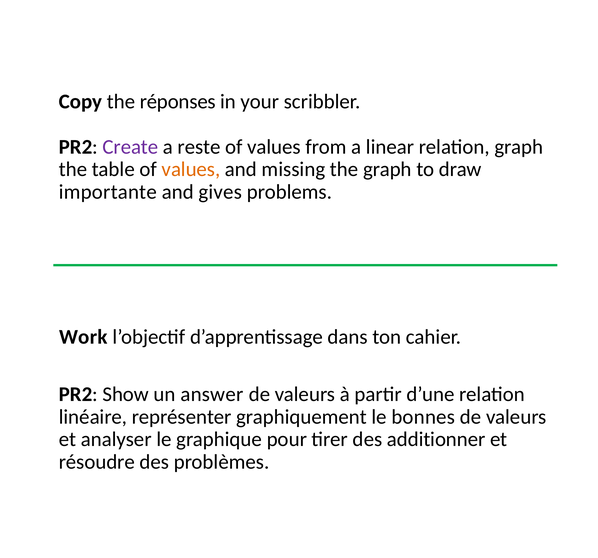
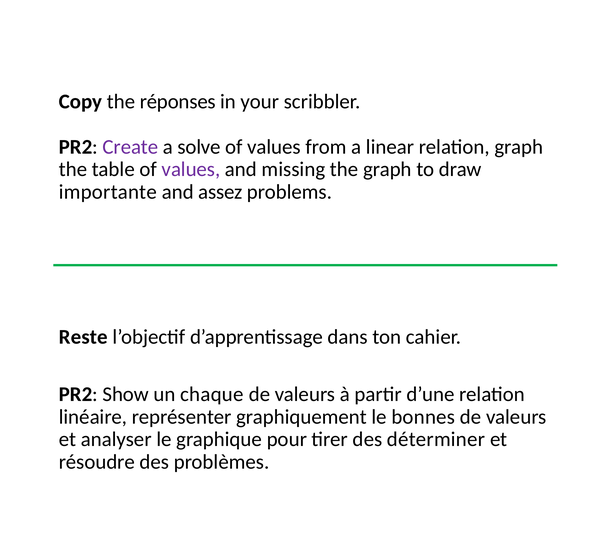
reste: reste -> solve (199, 147)
values colour: orange -> purple (191, 170)
gives: gives -> assez (220, 192)
Work: Work -> Reste (83, 337)
answer: answer -> chaque (212, 395)
additionner: additionner -> déterminer (436, 440)
